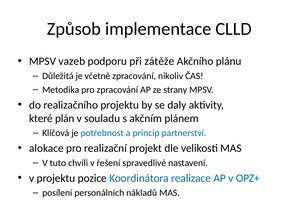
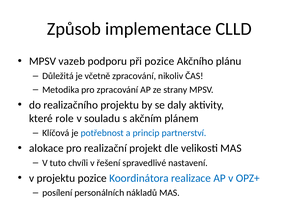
při zátěže: zátěže -> pozice (159, 61)
plán: plán -> role (65, 118)
